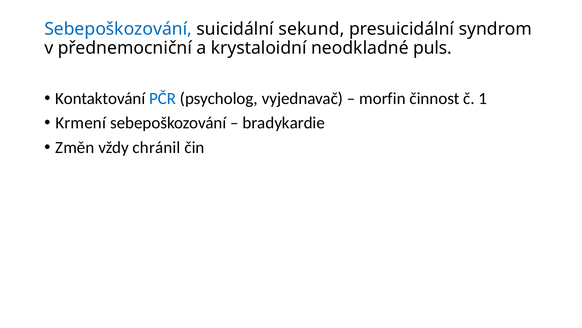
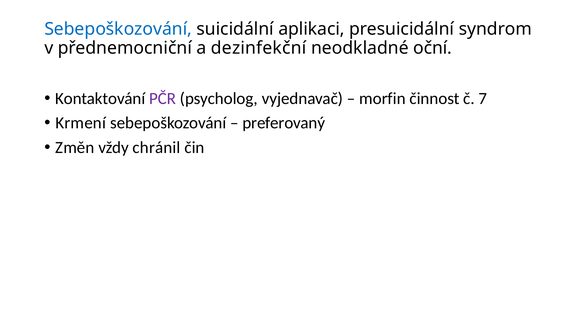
sekund: sekund -> aplikaci (312, 29)
krystaloidní: krystaloidní -> dezinfekční (259, 48)
puls: puls -> oční (433, 48)
PČR colour: blue -> purple (163, 98)
1: 1 -> 7 (483, 98)
bradykardie: bradykardie -> preferovaný (284, 123)
